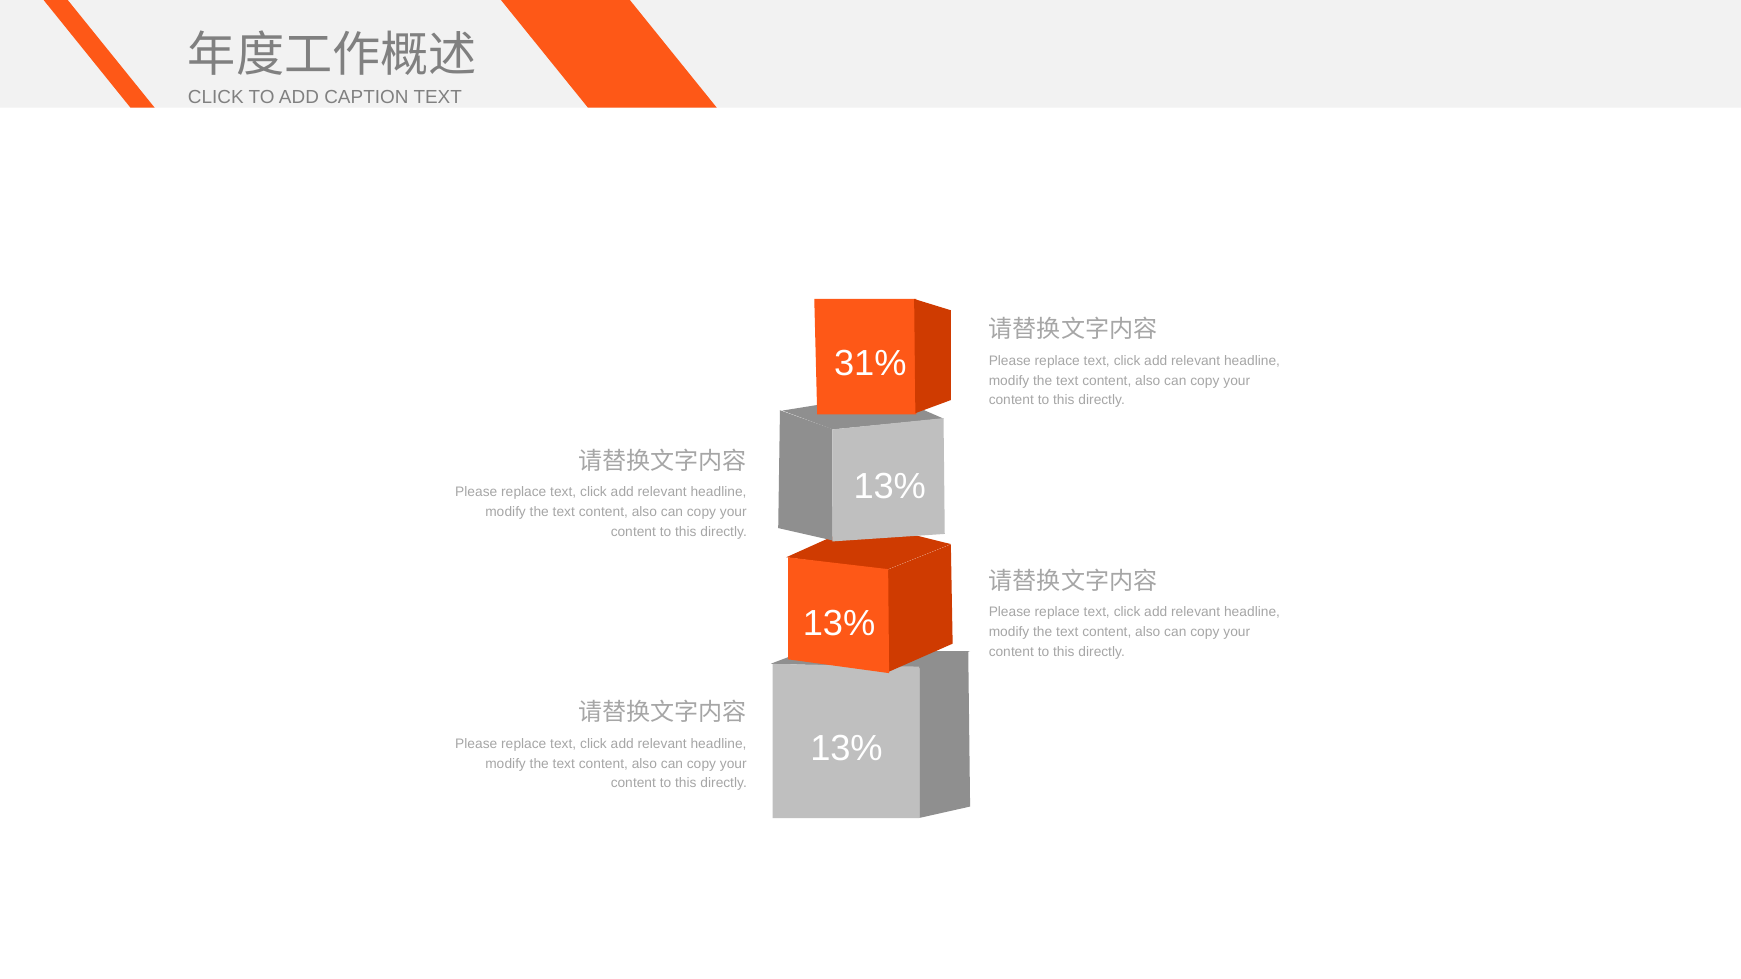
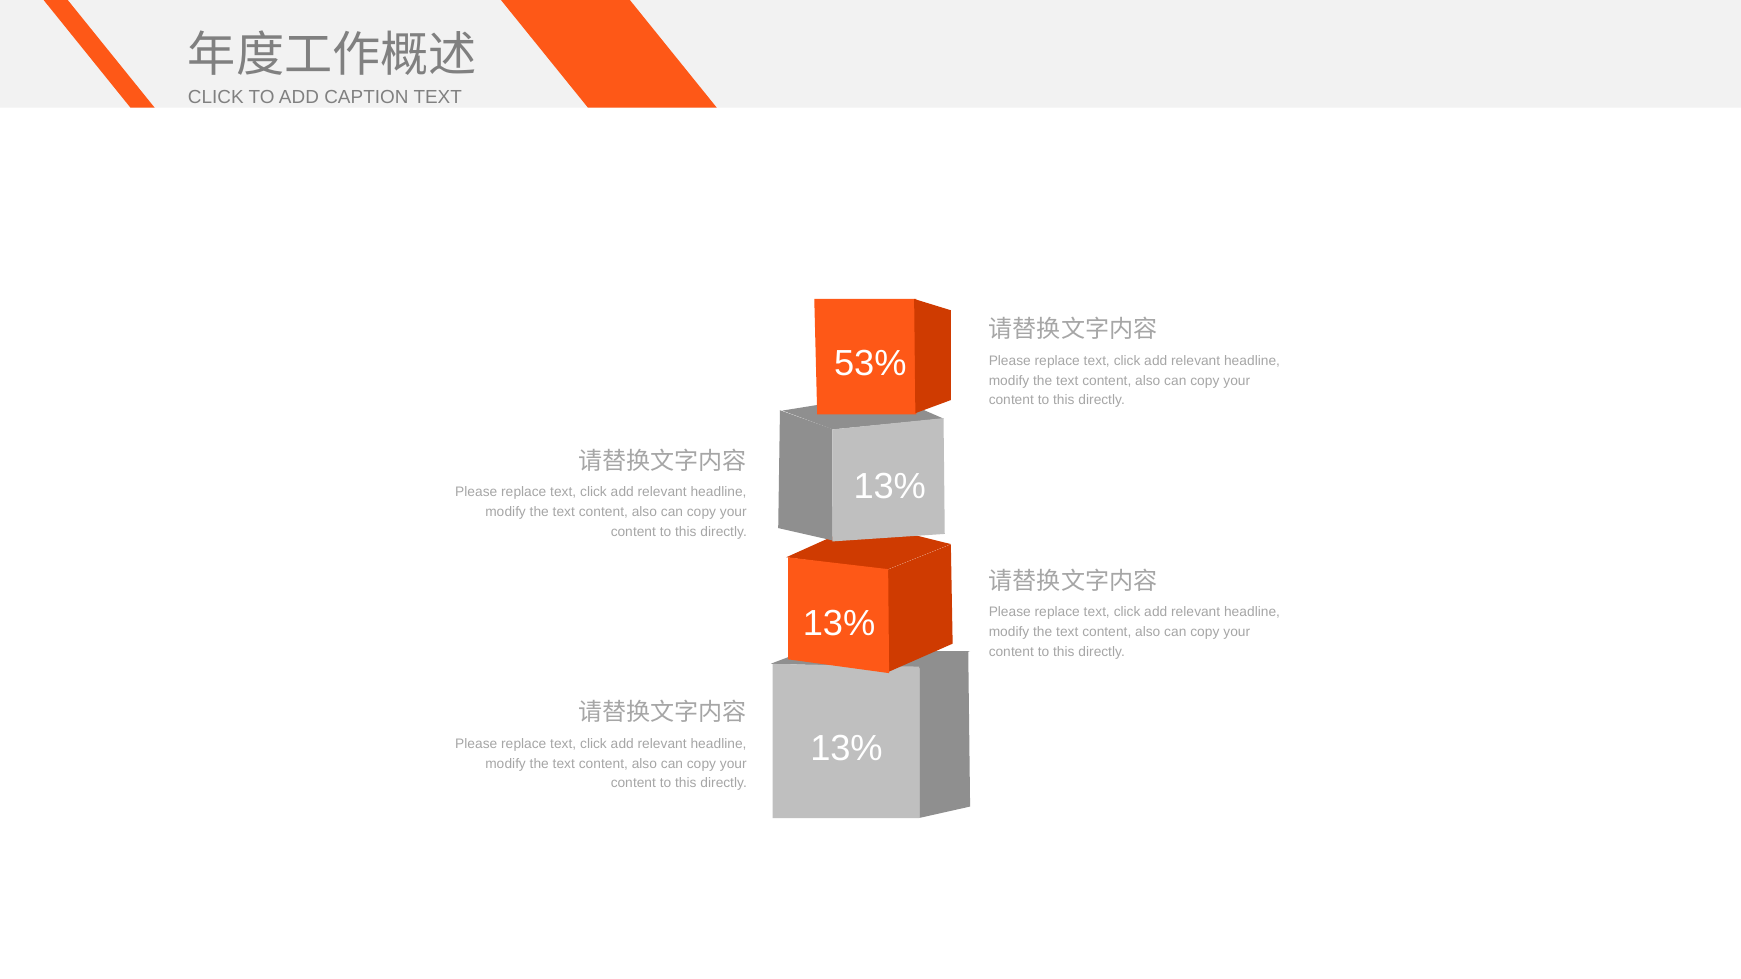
31%: 31% -> 53% (870, 364)
